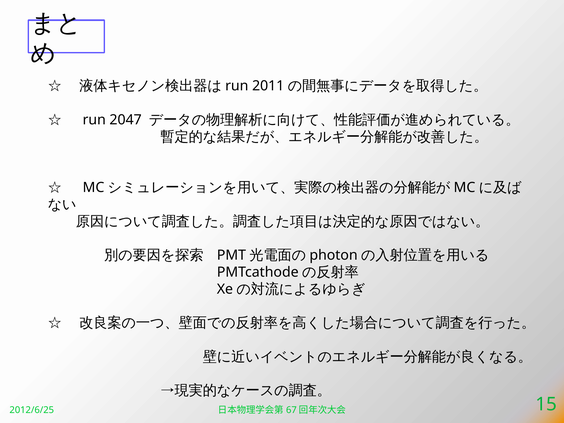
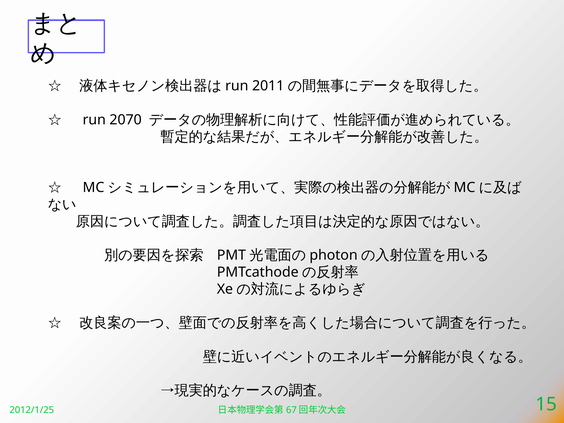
2047: 2047 -> 2070 (126, 120)
2012/6/25: 2012/6/25 -> 2012/1/25 (32, 410)
